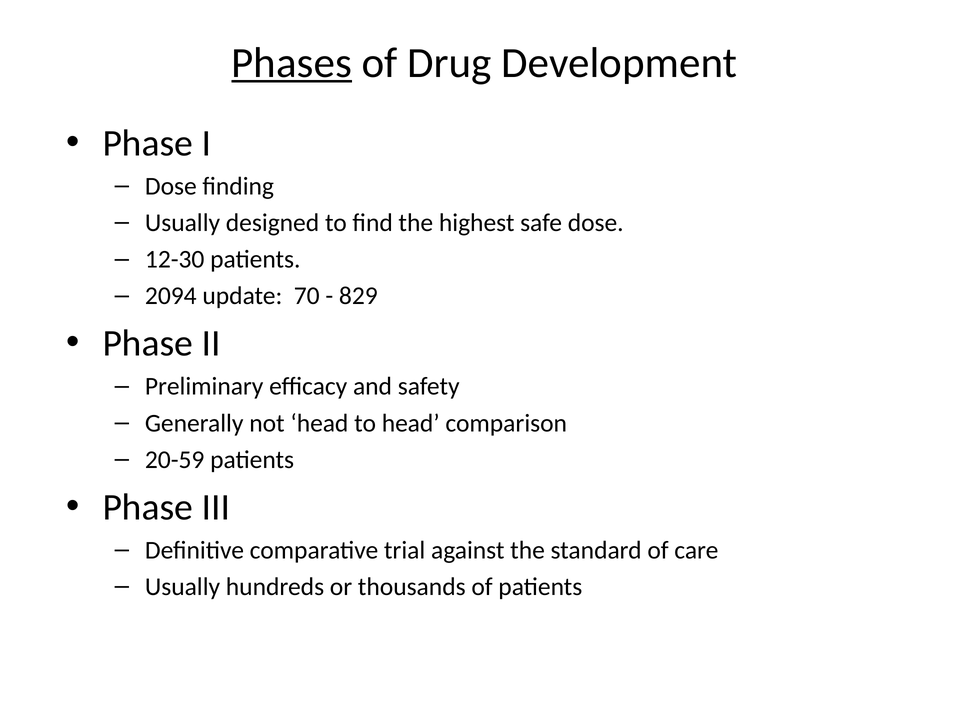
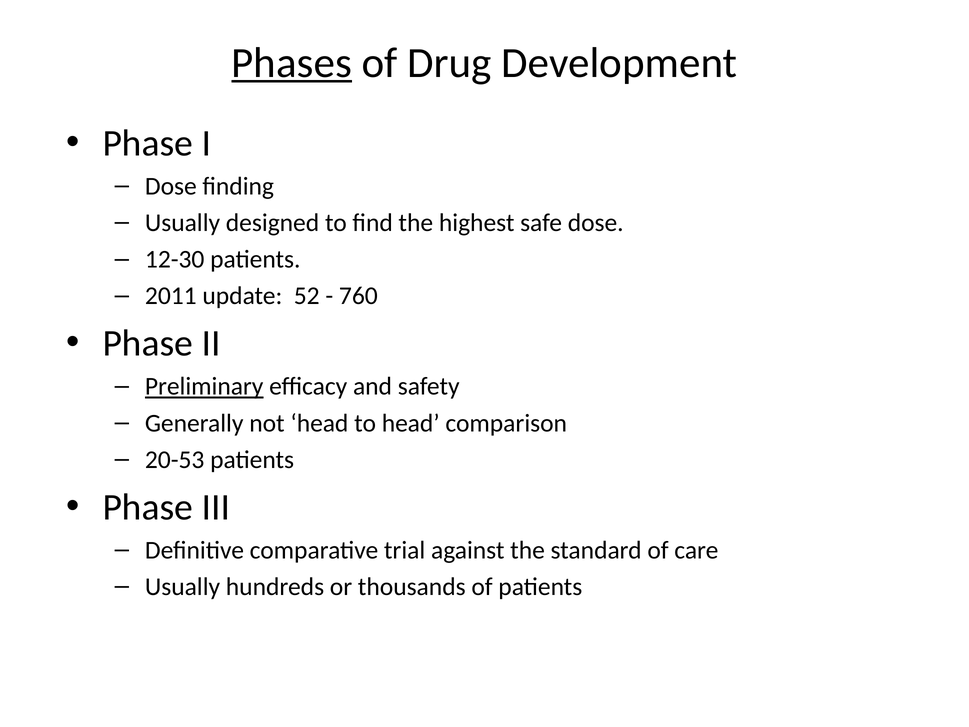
2094: 2094 -> 2011 (171, 296)
70: 70 -> 52 (307, 296)
829: 829 -> 760 (358, 296)
Preliminary underline: none -> present (204, 386)
20-59: 20-59 -> 20-53 (175, 460)
